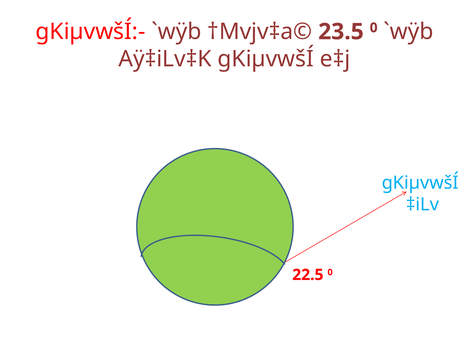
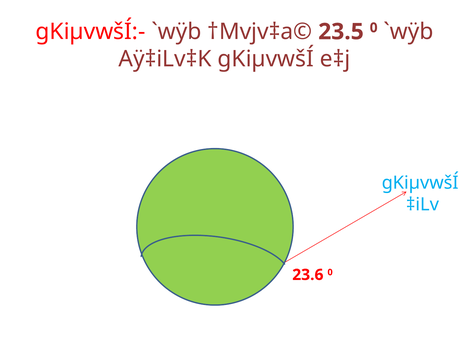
22.5: 22.5 -> 23.6 (308, 275)
